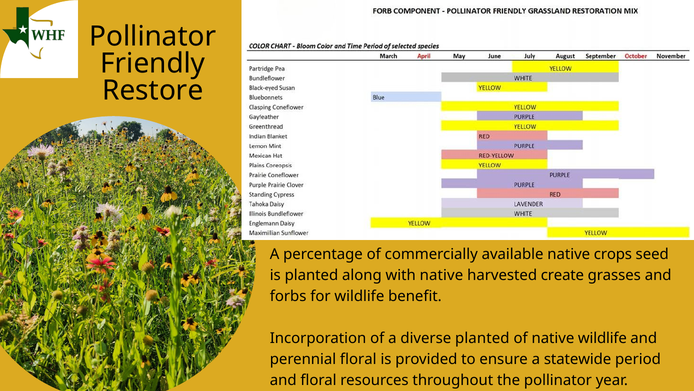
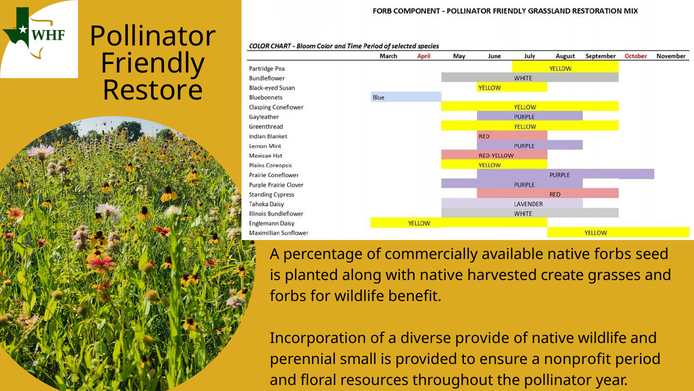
native crops: crops -> forbs (613, 254)
diverse planted: planted -> provide (482, 338)
perennial floral: floral -> small (358, 359)
statewide: statewide -> nonprofit (577, 359)
